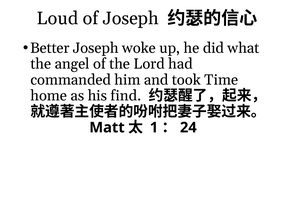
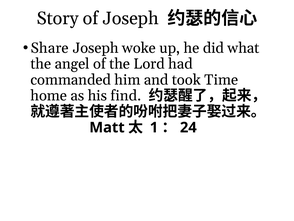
Loud: Loud -> Story (58, 18)
Better: Better -> Share (50, 48)
